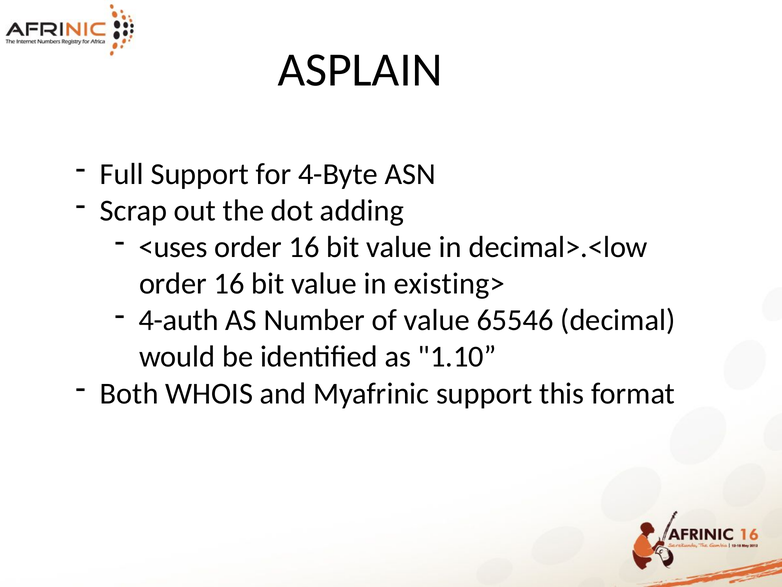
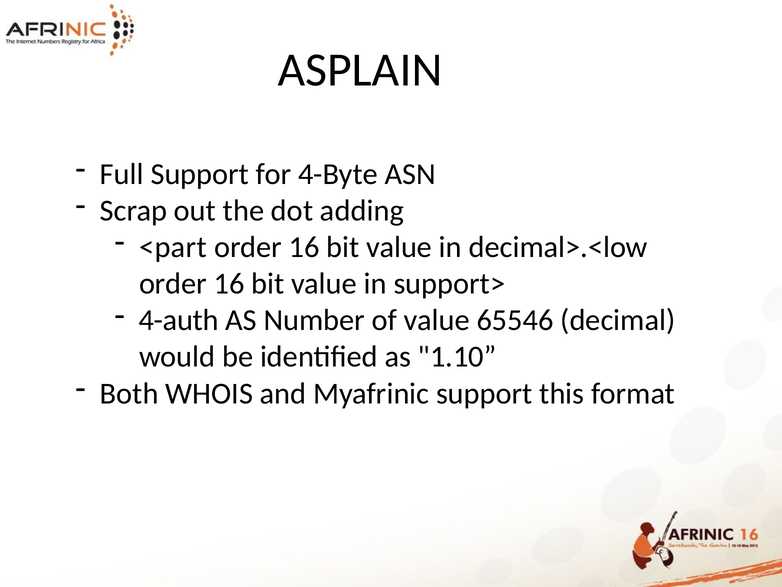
<uses: <uses -> <part (173, 247)
existing>: existing> -> support> (449, 284)
